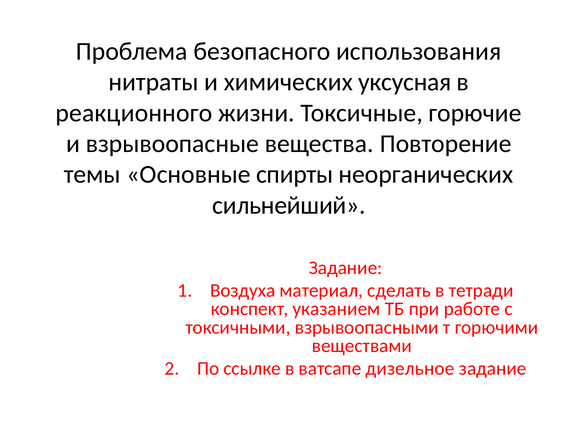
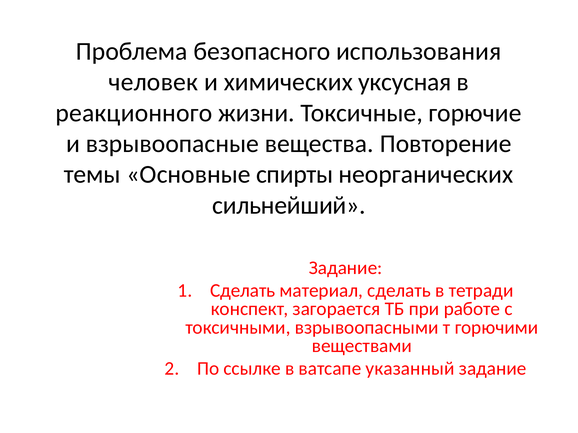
нитраты: нитраты -> человек (153, 82)
Воздуха: Воздуха -> Сделать (243, 291)
указанием: указанием -> загорается (336, 309)
дизельное: дизельное -> указанный (410, 369)
